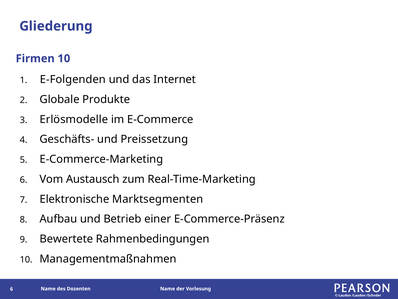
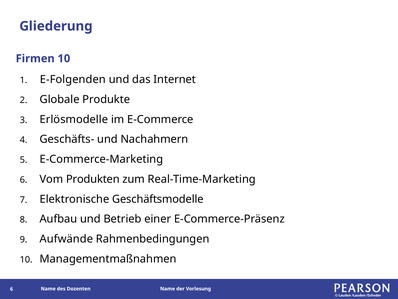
Preissetzung: Preissetzung -> Nachahmern (154, 139)
Austausch: Austausch -> Produkten (93, 179)
Marktsegmenten: Marktsegmenten -> Geschäftsmodelle (158, 199)
Bewertete: Bewertete -> Aufwände (66, 239)
